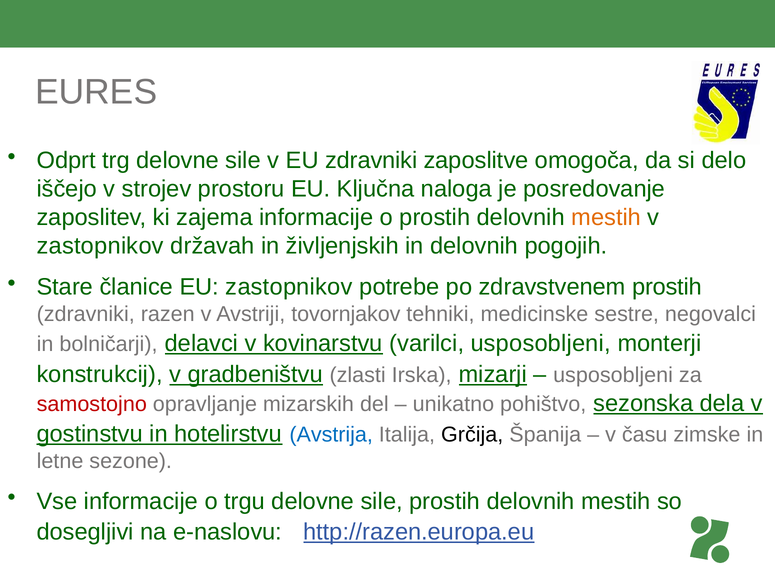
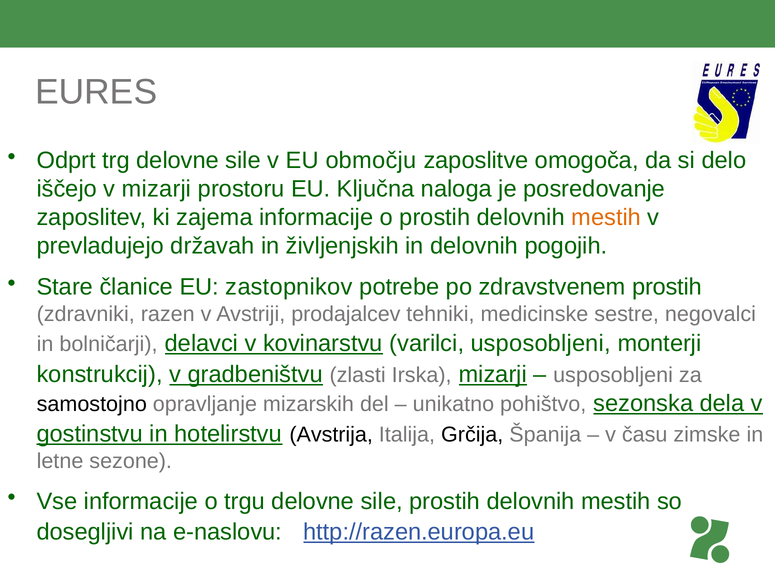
EU zdravniki: zdravniki -> območju (371, 161)
v strojev: strojev -> mizarji (157, 189)
zastopnikov: zastopnikov -> prevladujejo (100, 246)
tovornjakov: tovornjakov -> prodajalcev (346, 314)
samostojno colour: red -> black (92, 404)
Avstrija colour: blue -> black (331, 435)
